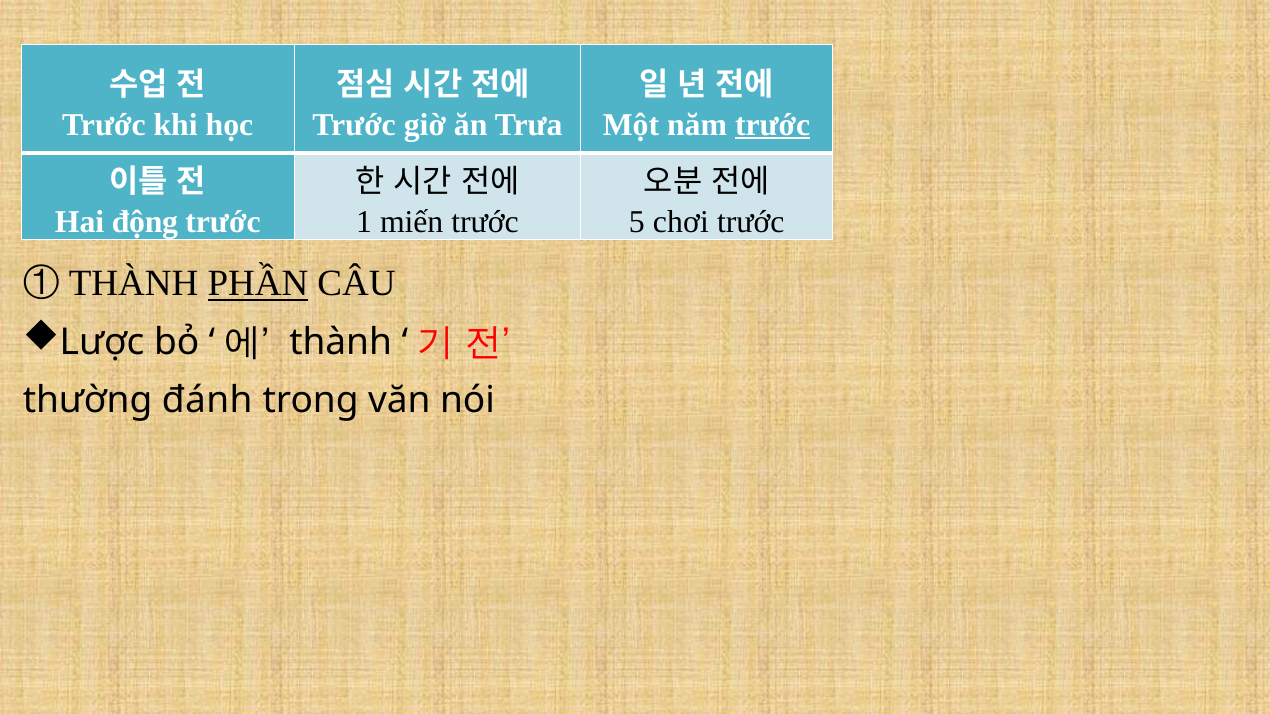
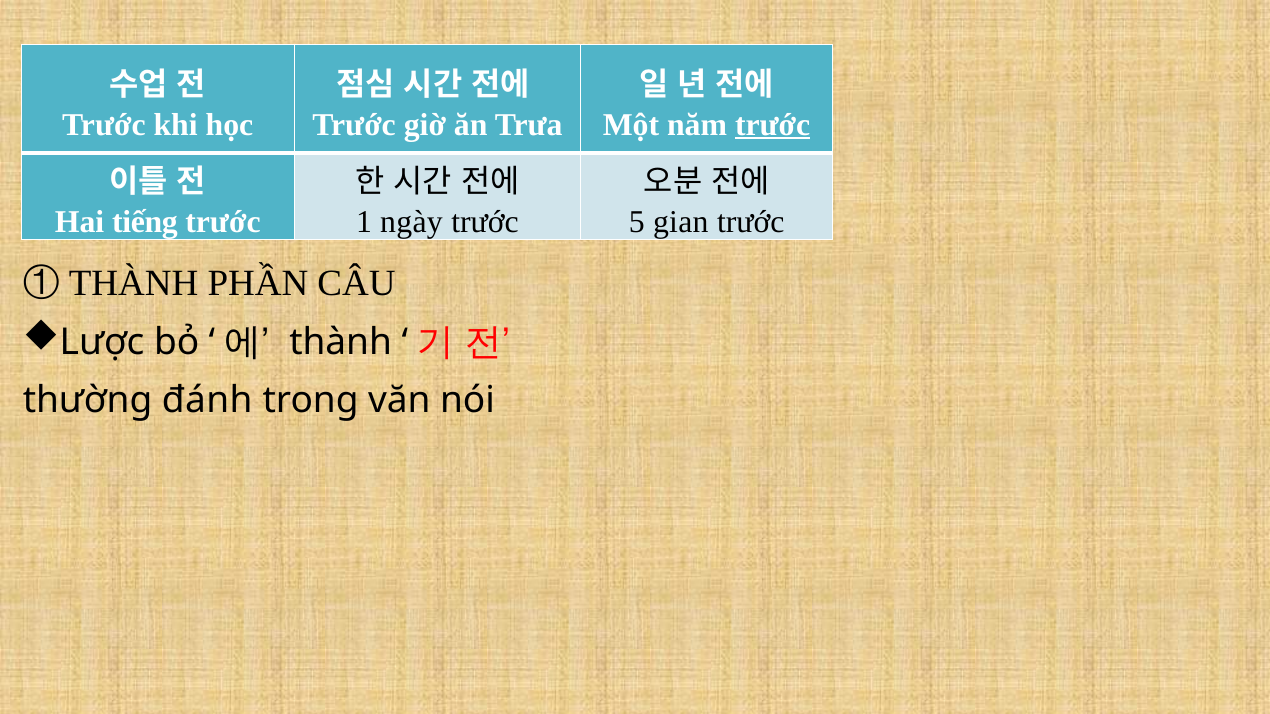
động: động -> tiếng (145, 222)
miến: miến -> ngày (412, 222)
chơi: chơi -> gian (681, 222)
PHẦN underline: present -> none (258, 284)
